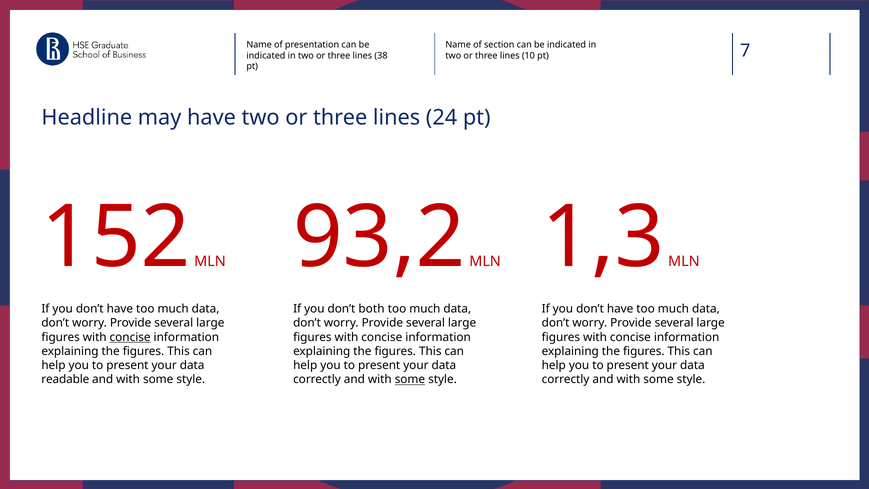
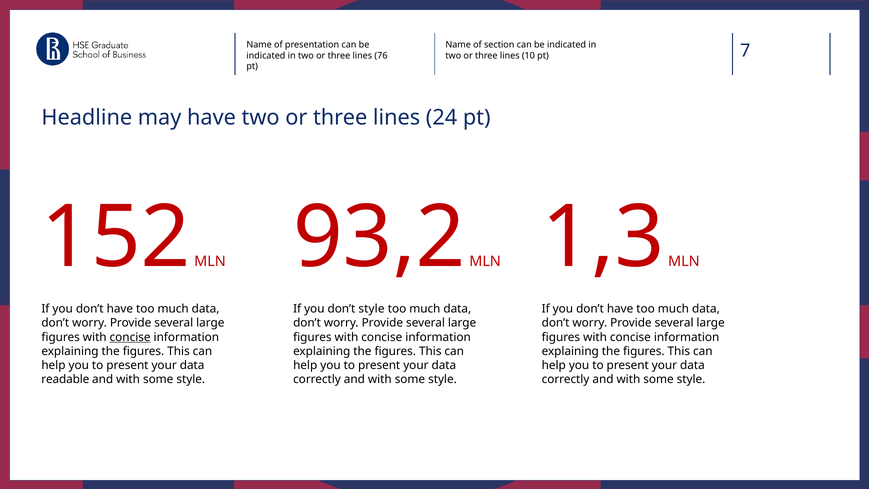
38: 38 -> 76 (381, 56)
don’t both: both -> style (372, 309)
some underline: present -> none (410, 379)
